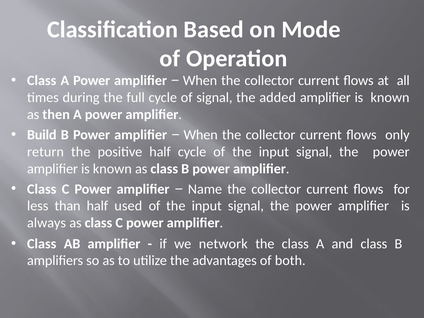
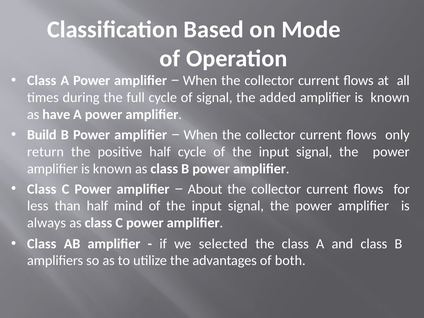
then: then -> have (56, 115)
Name: Name -> About (205, 189)
used: used -> mind (128, 206)
network: network -> selected (223, 244)
